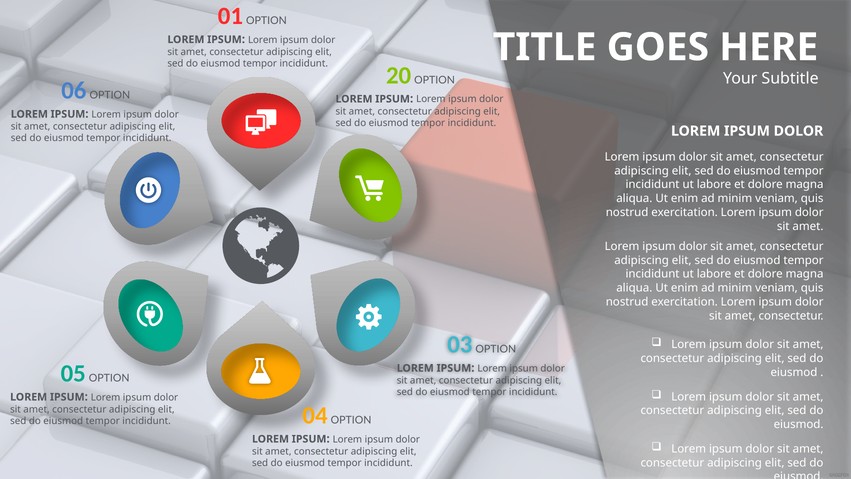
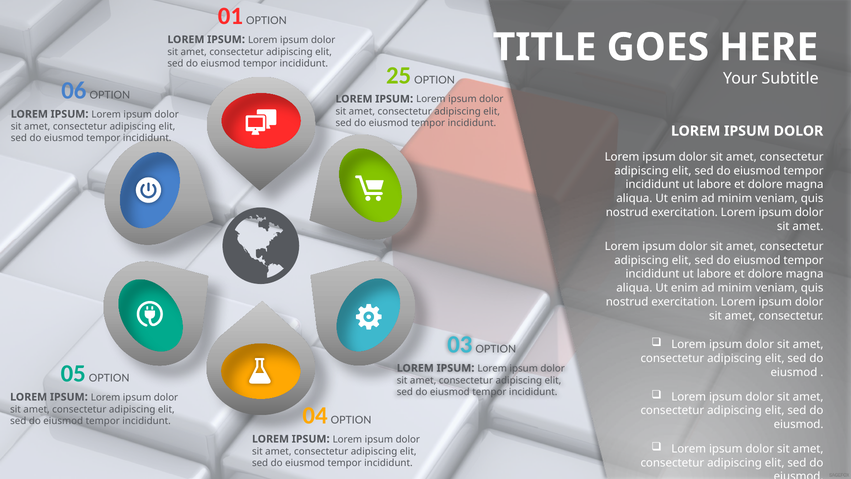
20: 20 -> 25 (399, 75)
